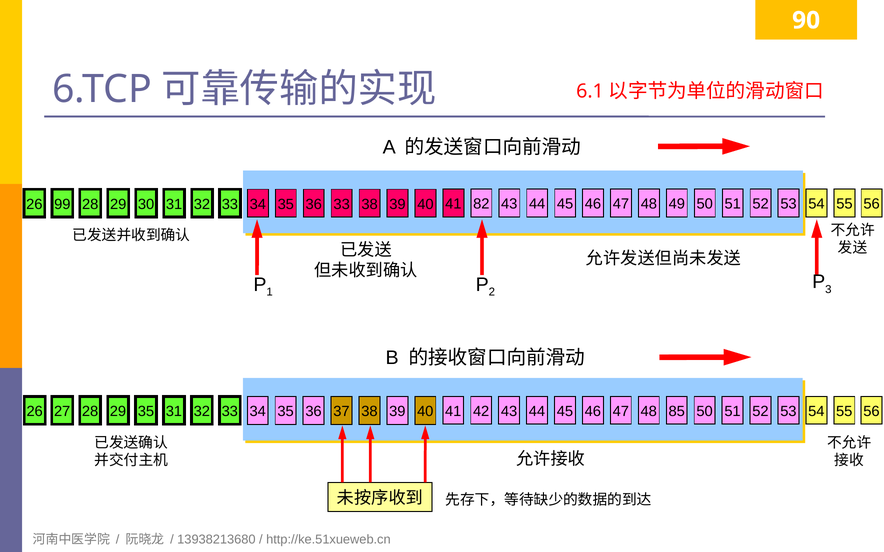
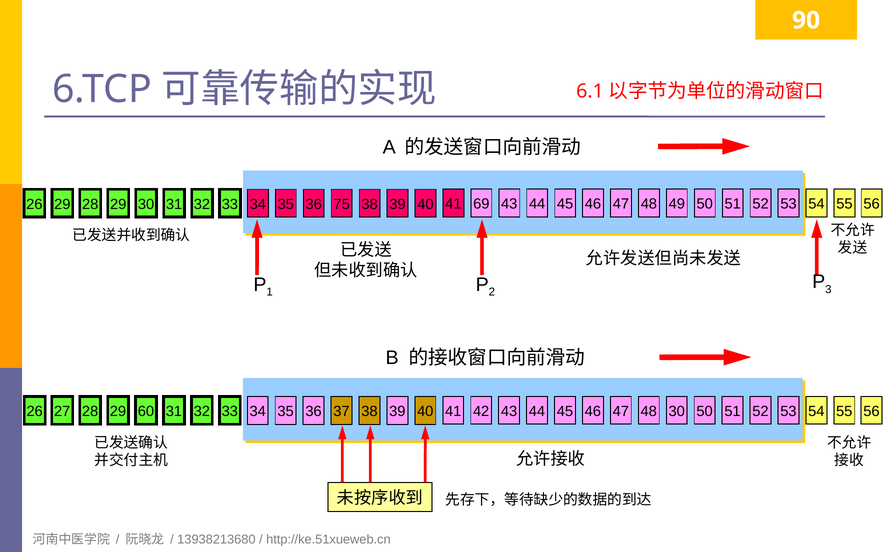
26 99: 99 -> 29 (62, 204)
36 33: 33 -> 75 (342, 204)
82: 82 -> 69 (481, 204)
29 35: 35 -> 60 (146, 412)
48 85: 85 -> 30 (677, 412)
